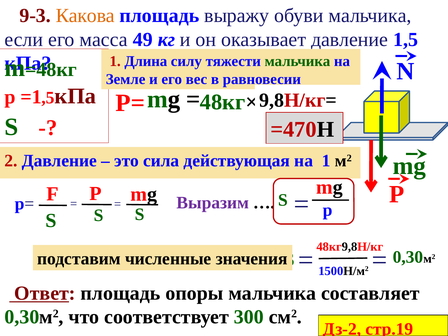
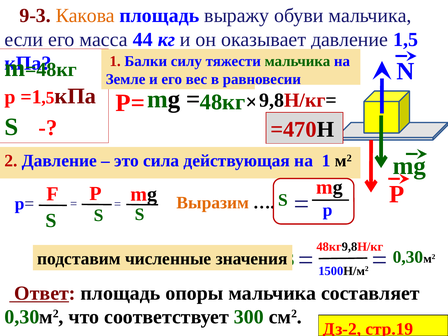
49: 49 -> 44 (143, 39)
Длина: Длина -> Балки (146, 61)
Выразим colour: purple -> orange (213, 203)
